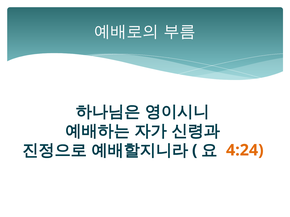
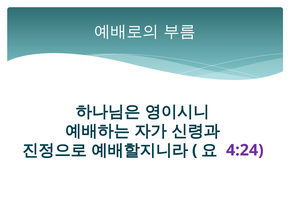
4:24 colour: orange -> purple (245, 151)
